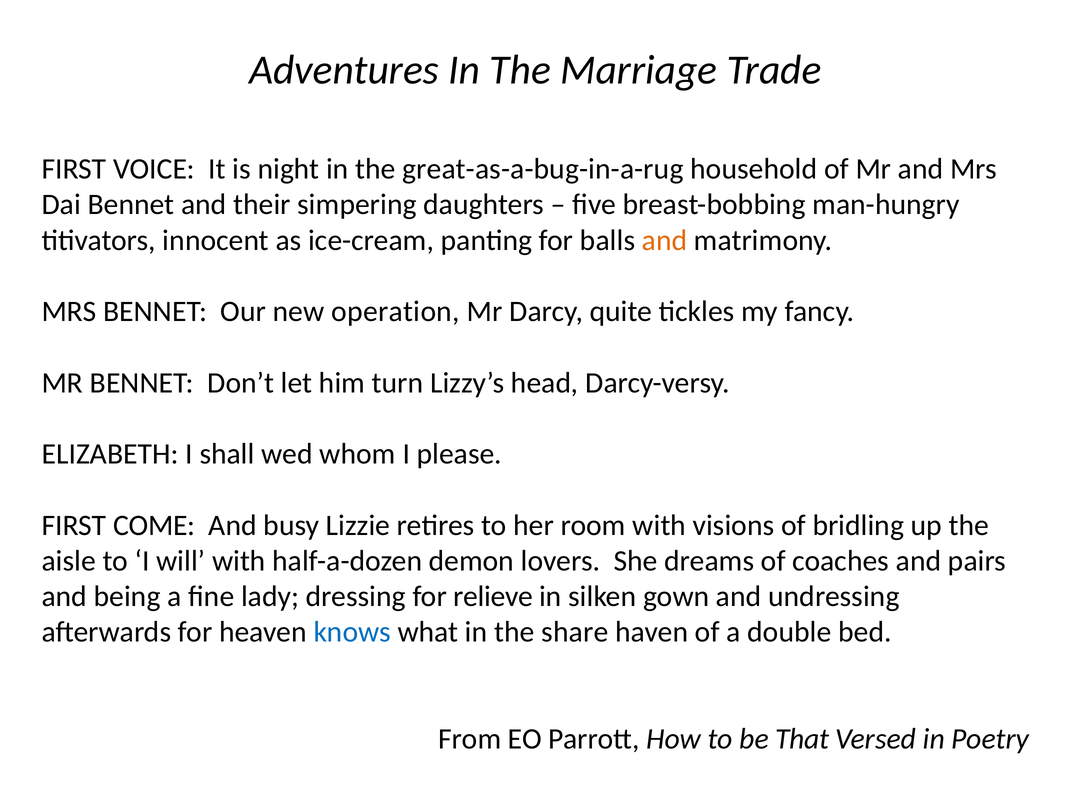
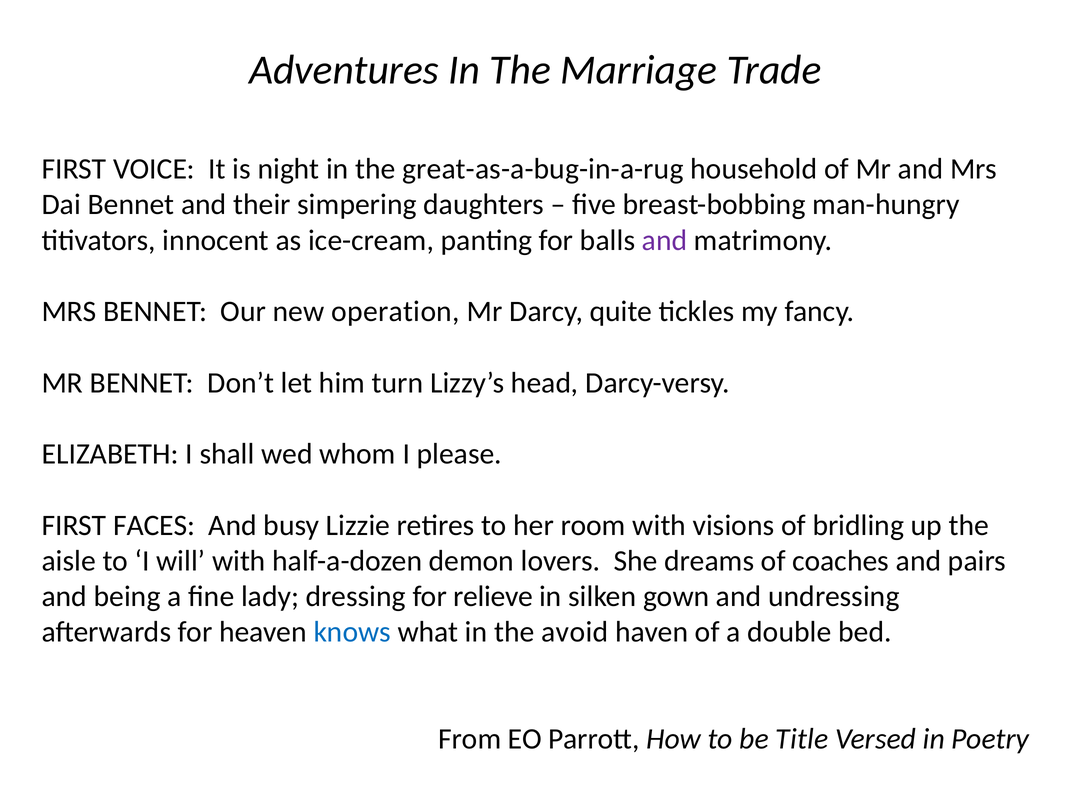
and colour: orange -> purple (664, 240)
COME: COME -> FACES (154, 525)
share: share -> avoid (575, 632)
That: That -> Title (802, 739)
